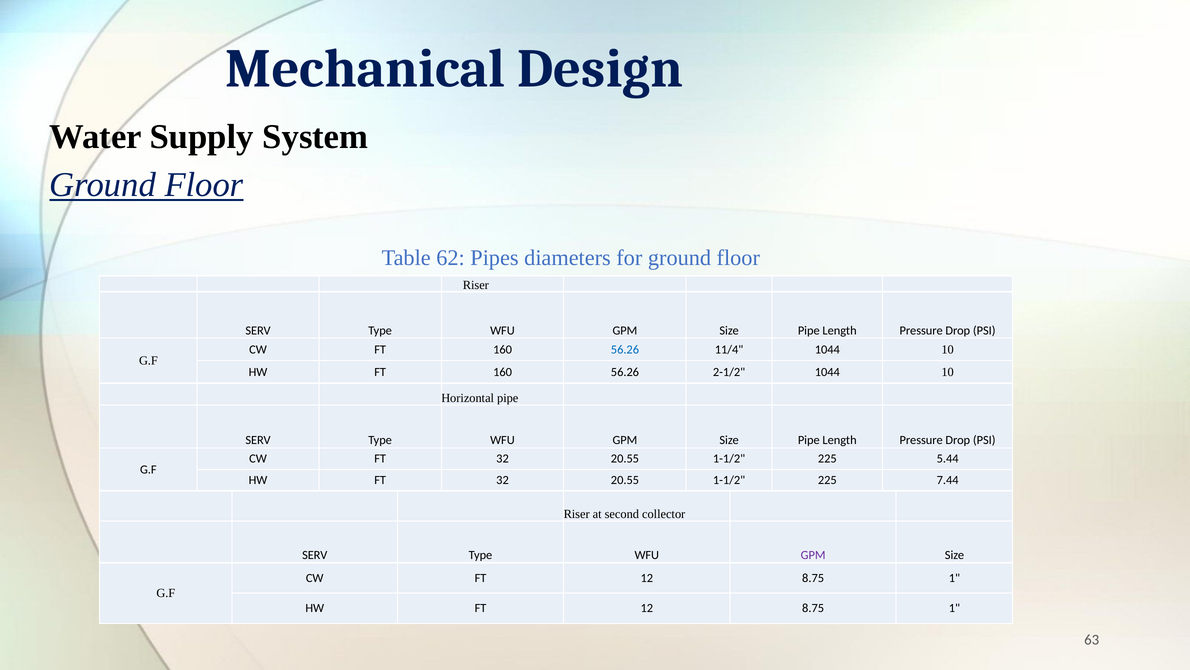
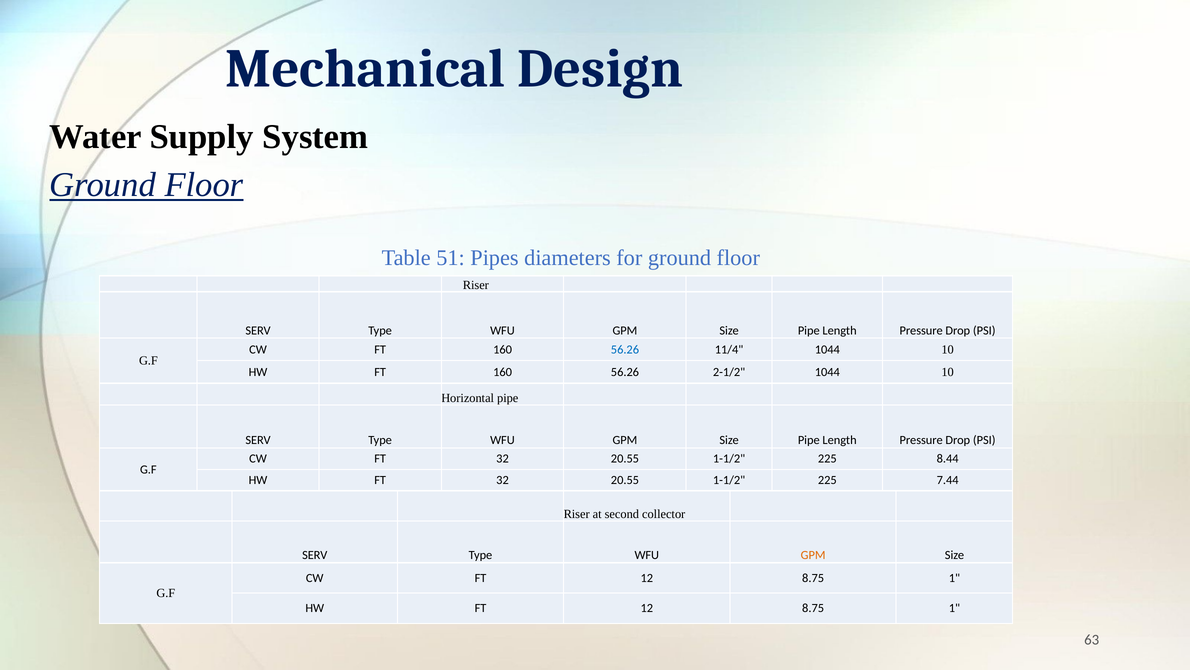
62: 62 -> 51 (451, 257)
5.44: 5.44 -> 8.44 (948, 458)
GPM colour: purple -> orange (813, 555)
